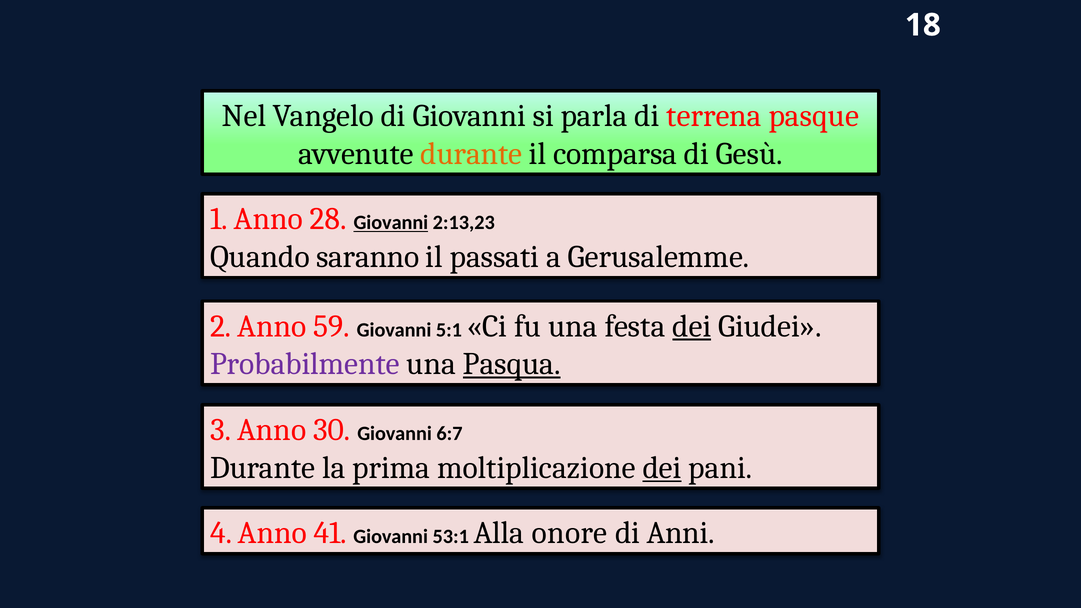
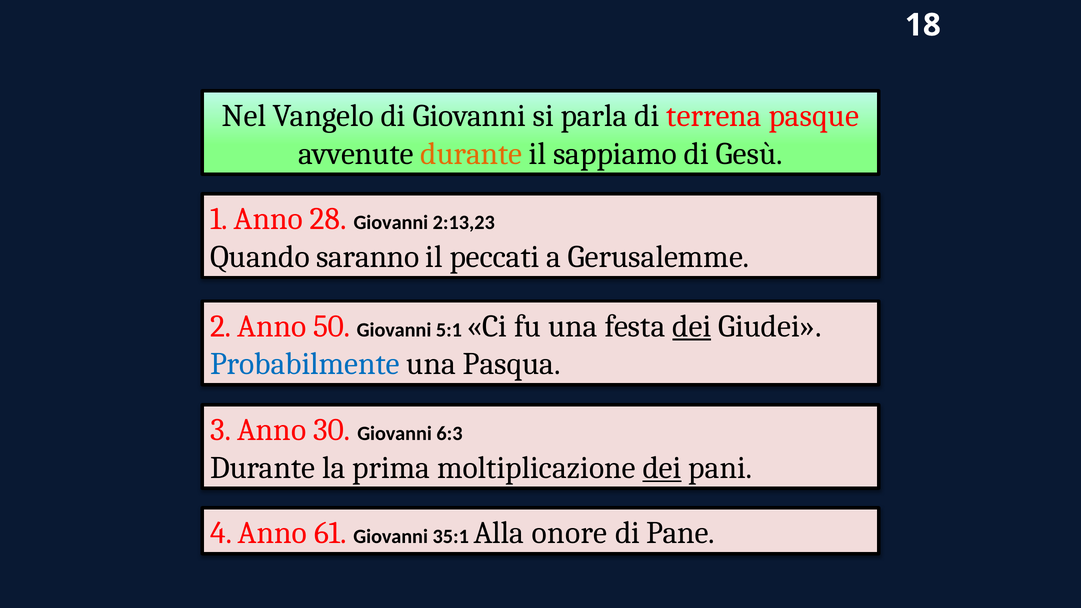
comparsa: comparsa -> sappiamo (615, 154)
Giovanni underline: present -> none (391, 223)
passati: passati -> peccati (494, 257)
59: 59 -> 50 (332, 326)
Probabilmente colour: purple -> blue (305, 364)
Pasqua underline: present -> none (512, 364)
6:7: 6:7 -> 6:3 (450, 434)
41: 41 -> 61 (330, 533)
53:1: 53:1 -> 35:1 (451, 537)
Anni: Anni -> Pane (681, 533)
